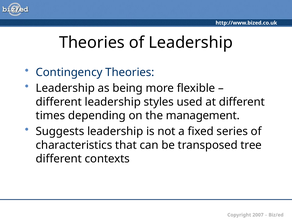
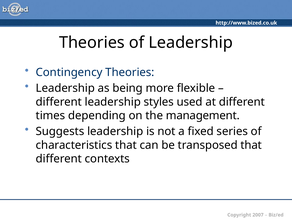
transposed tree: tree -> that (251, 145)
